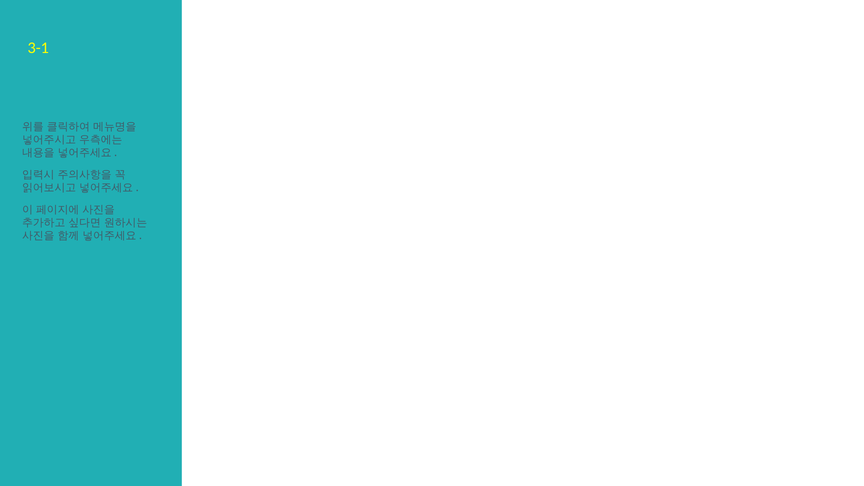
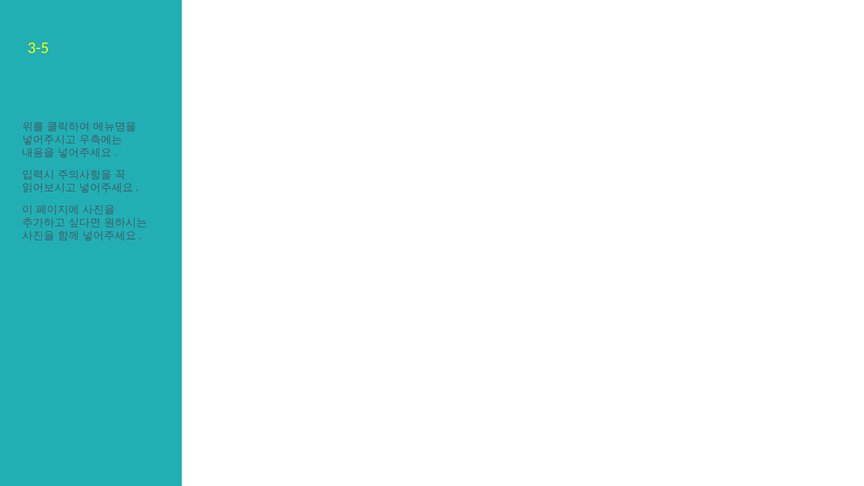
3-1: 3-1 -> 3-5 (38, 48)
